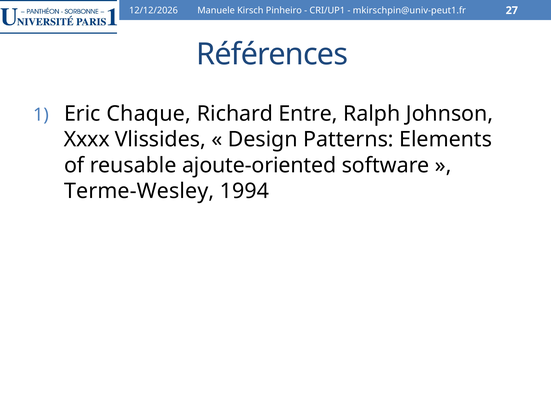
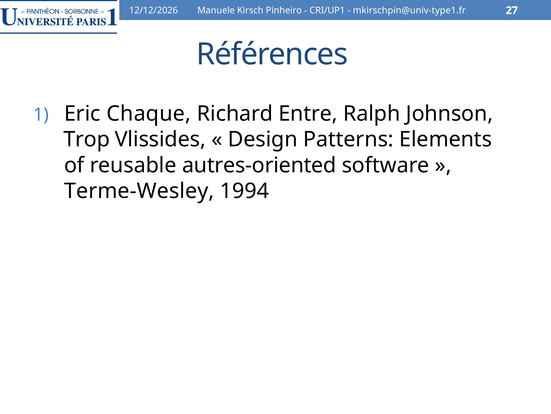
mkirschpin@univ-peut1.fr: mkirschpin@univ-peut1.fr -> mkirschpin@univ-type1.fr (409, 10)
Xxxx: Xxxx -> Trop (87, 139)
ajoute-oriented: ajoute-oriented -> autres-oriented (259, 165)
